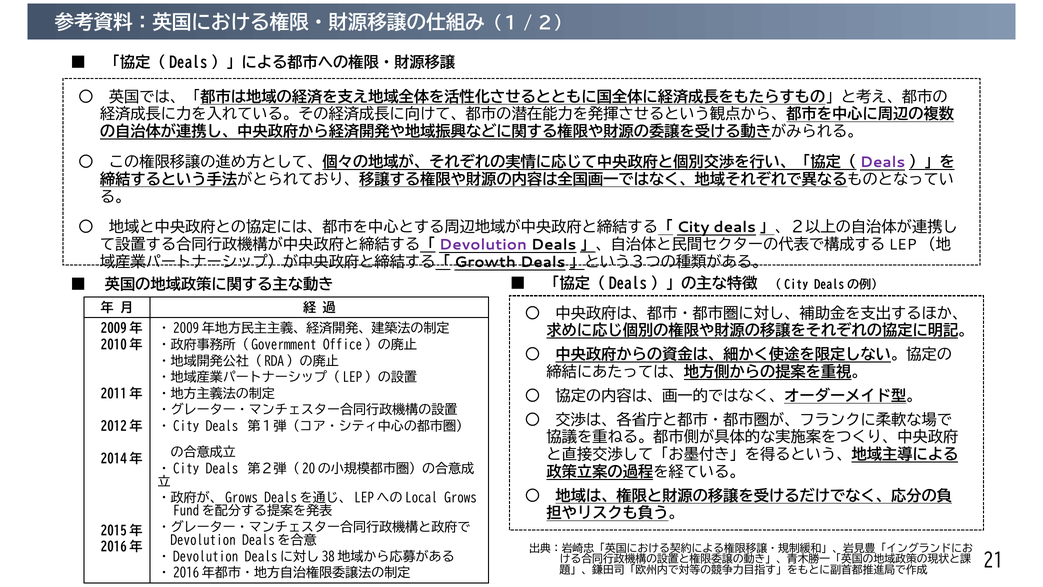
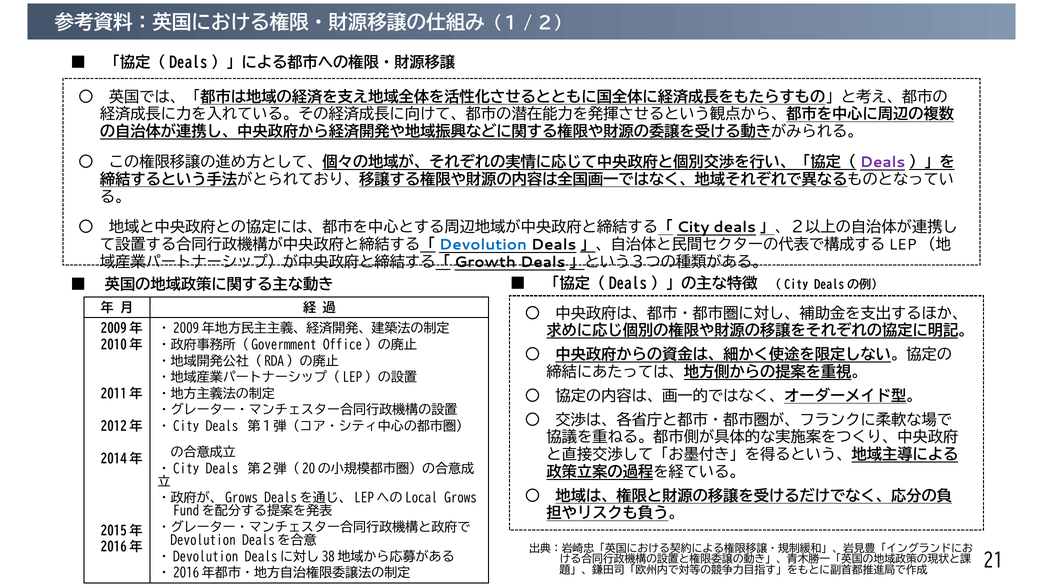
Devolution colour: purple -> blue (483, 245)
